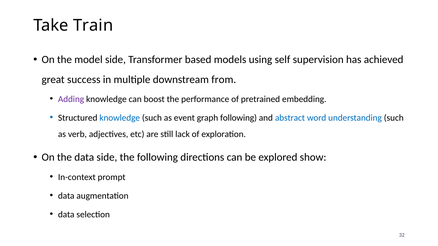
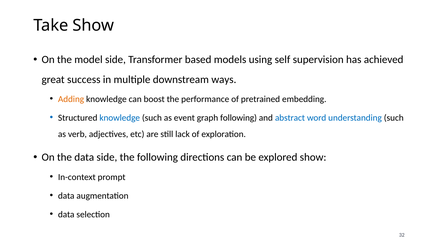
Take Train: Train -> Show (93, 25)
from: from -> ways (224, 80)
Adding colour: purple -> orange (71, 99)
